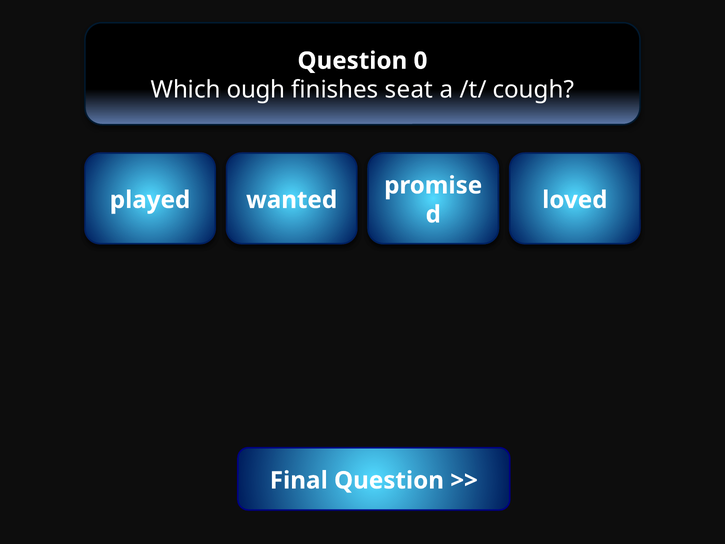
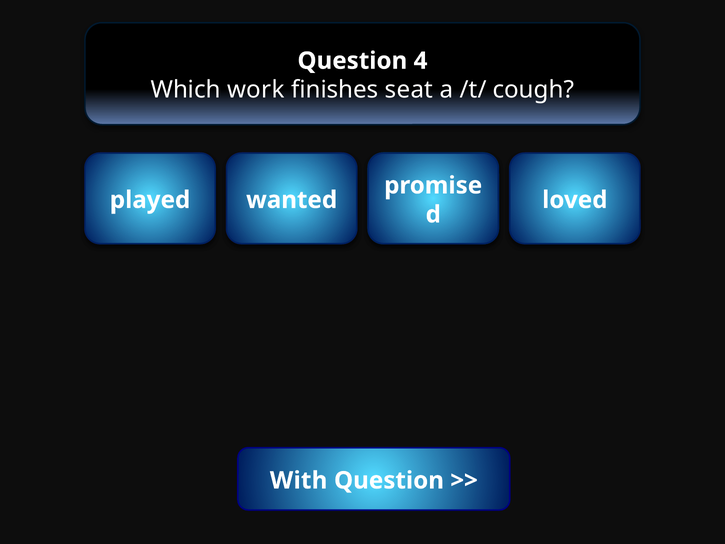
0: 0 -> 4 (421, 61)
ough: ough -> work (256, 90)
Final: Final -> With (299, 480)
